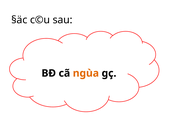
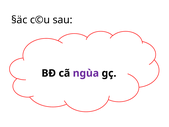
ngùa colour: orange -> purple (86, 73)
